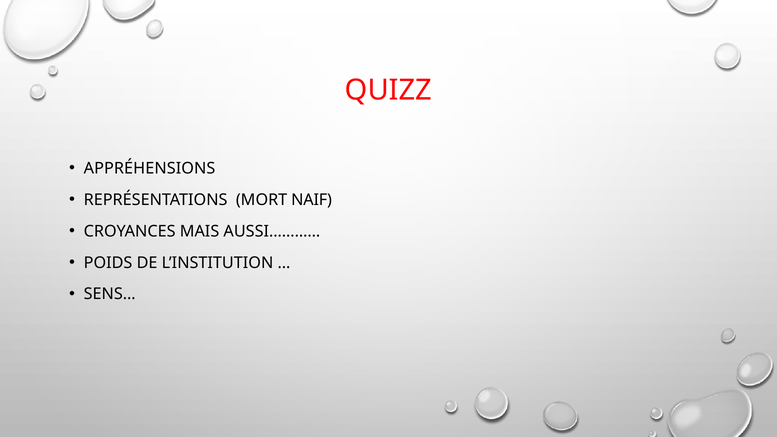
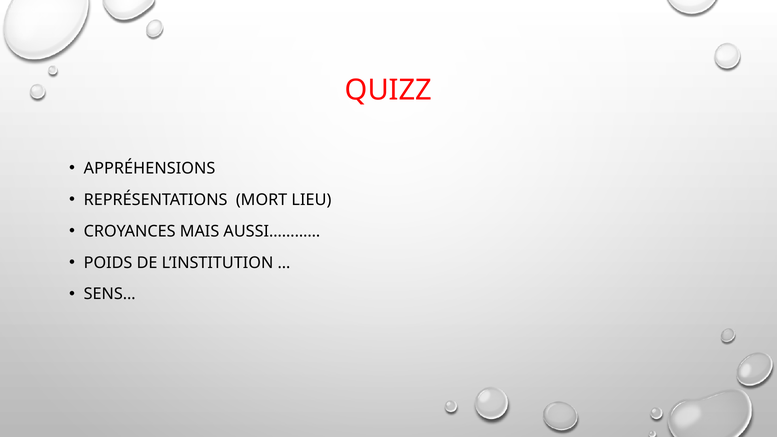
NAIF: NAIF -> LIEU (311, 200)
